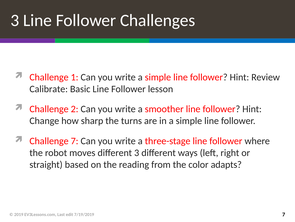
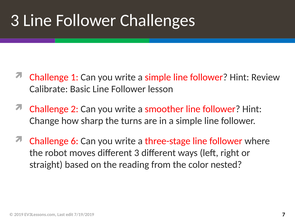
Challenge 7: 7 -> 6 (75, 141)
adapts: adapts -> nested (226, 164)
